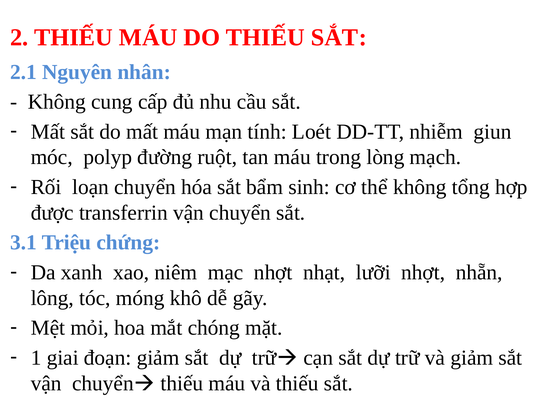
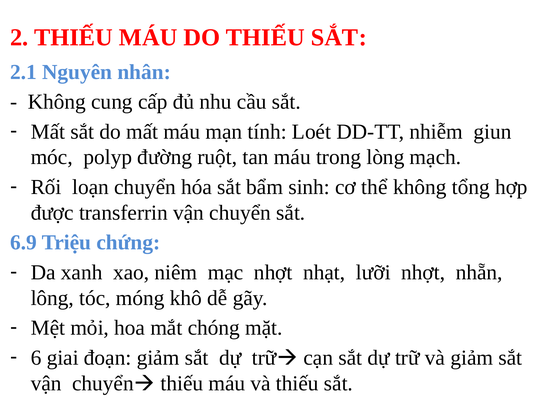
3.1: 3.1 -> 6.9 (23, 243)
1: 1 -> 6 (36, 358)
